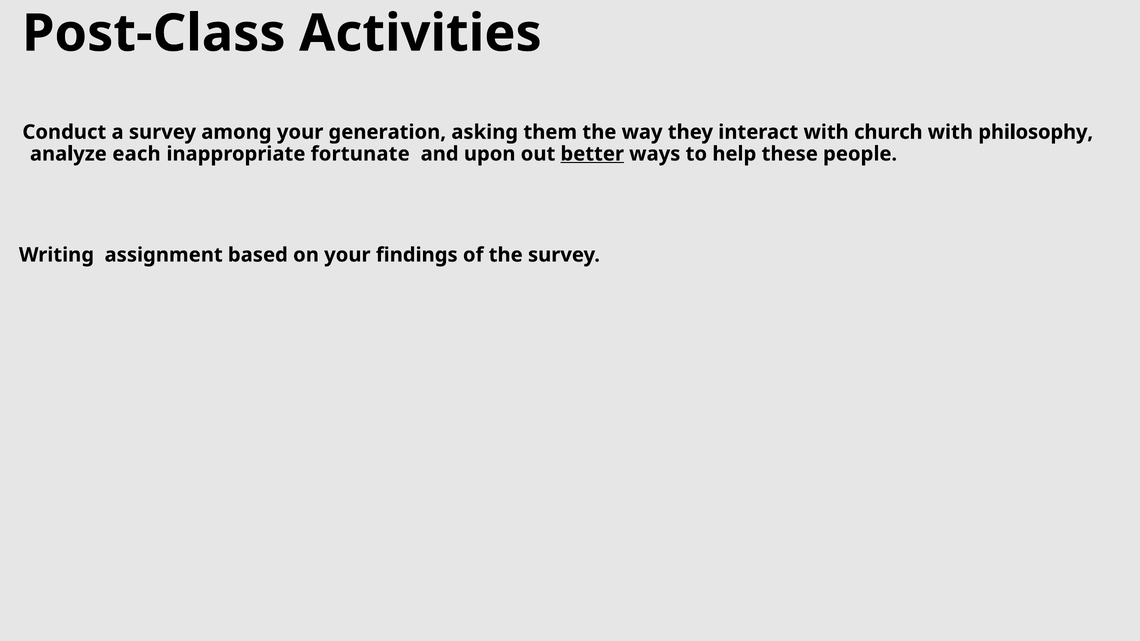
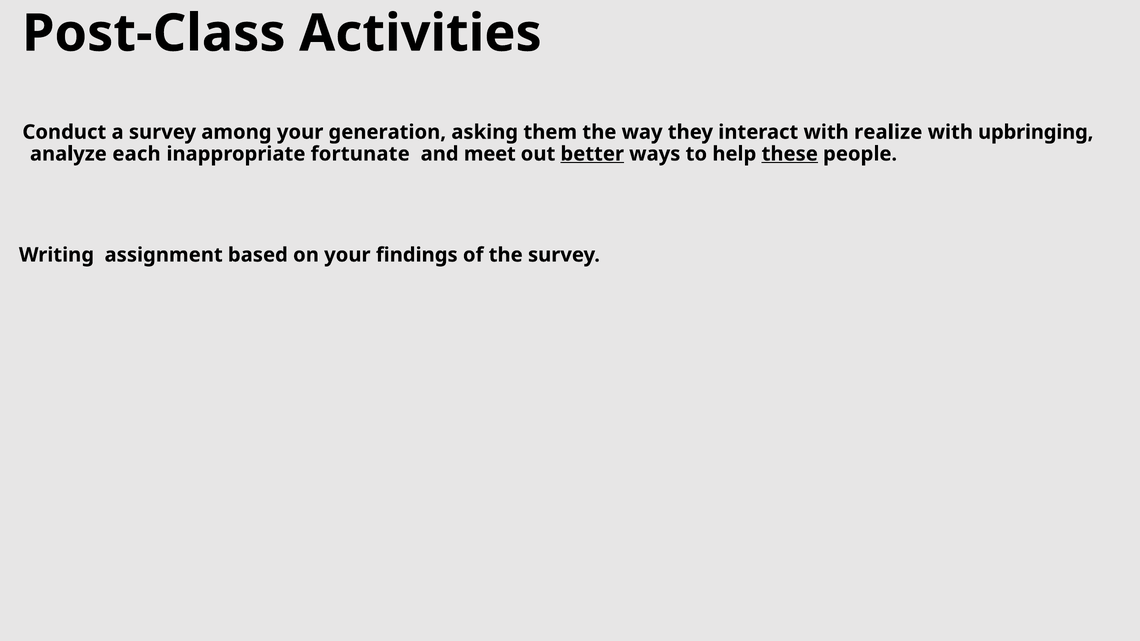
church: church -> realize (888, 132)
philosophy: philosophy -> upbringing (1036, 132)
upon: upon -> meet (490, 154)
these underline: none -> present (790, 154)
